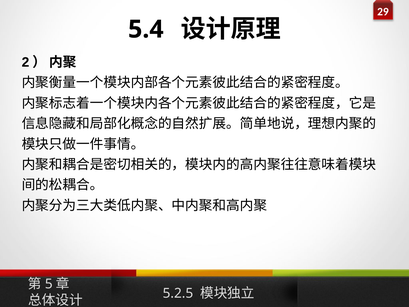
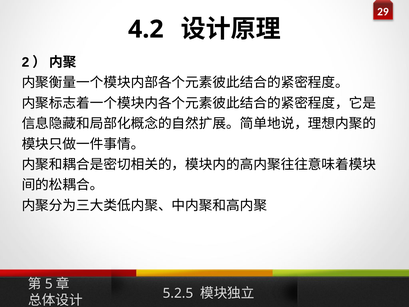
5.4: 5.4 -> 4.2 (146, 29)
